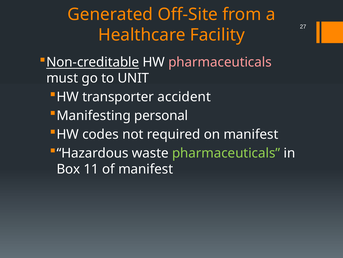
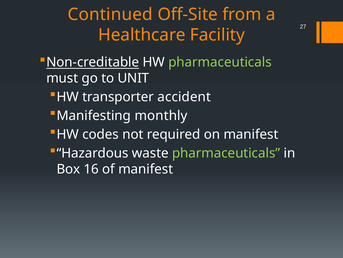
Generated: Generated -> Continued (110, 14)
pharmaceuticals colour: pink -> light green (220, 62)
personal: personal -> monthly (161, 115)
11: 11 -> 16 (91, 169)
